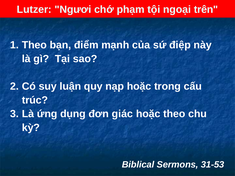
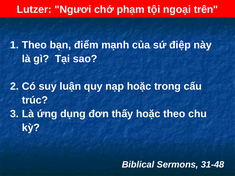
giác: giác -> thấy (122, 114)
31-53: 31-53 -> 31-48 (213, 165)
